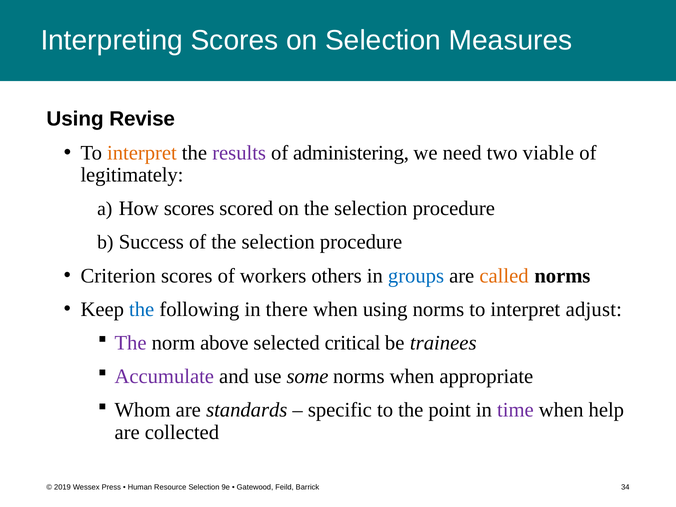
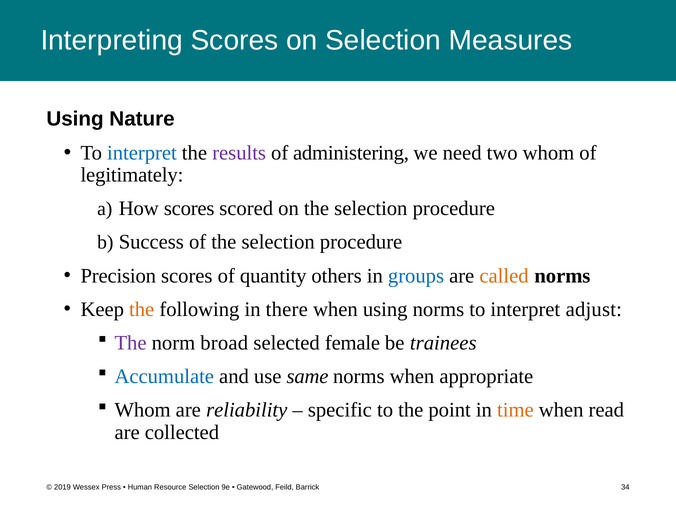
Revise: Revise -> Nature (142, 119)
interpret colour: orange -> blue (142, 153)
two viable: viable -> whom (548, 153)
Criterion: Criterion -> Precision (118, 276)
workers: workers -> quantity (273, 276)
the colour: blue -> orange (142, 309)
above: above -> broad (224, 343)
critical: critical -> female (353, 343)
Accumulate colour: purple -> blue (164, 376)
some: some -> same (308, 376)
standards: standards -> reliability (247, 410)
time colour: purple -> orange (515, 410)
help: help -> read (606, 410)
